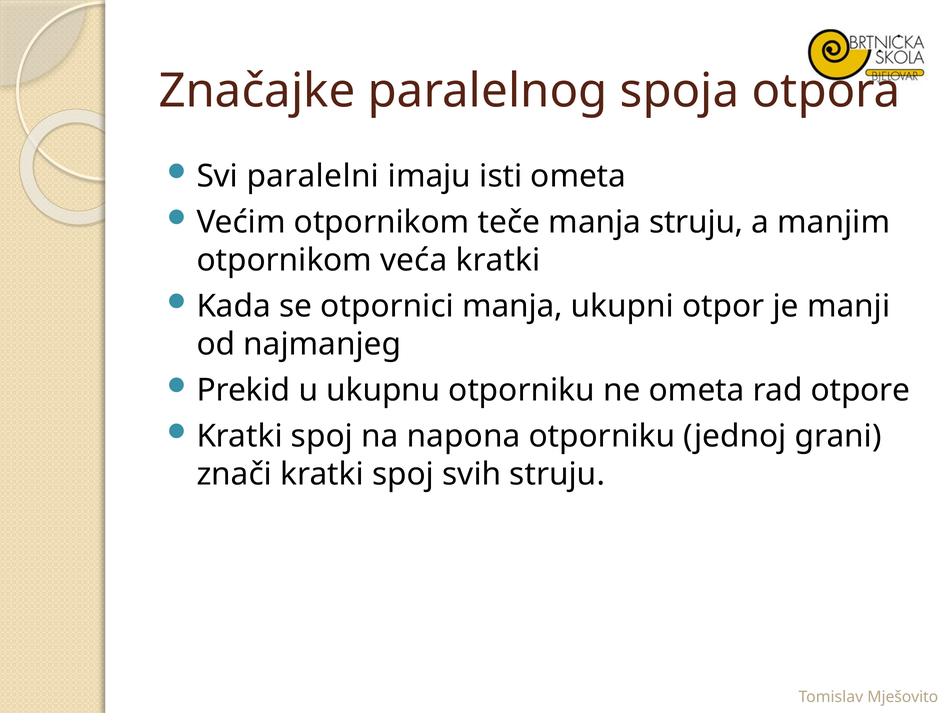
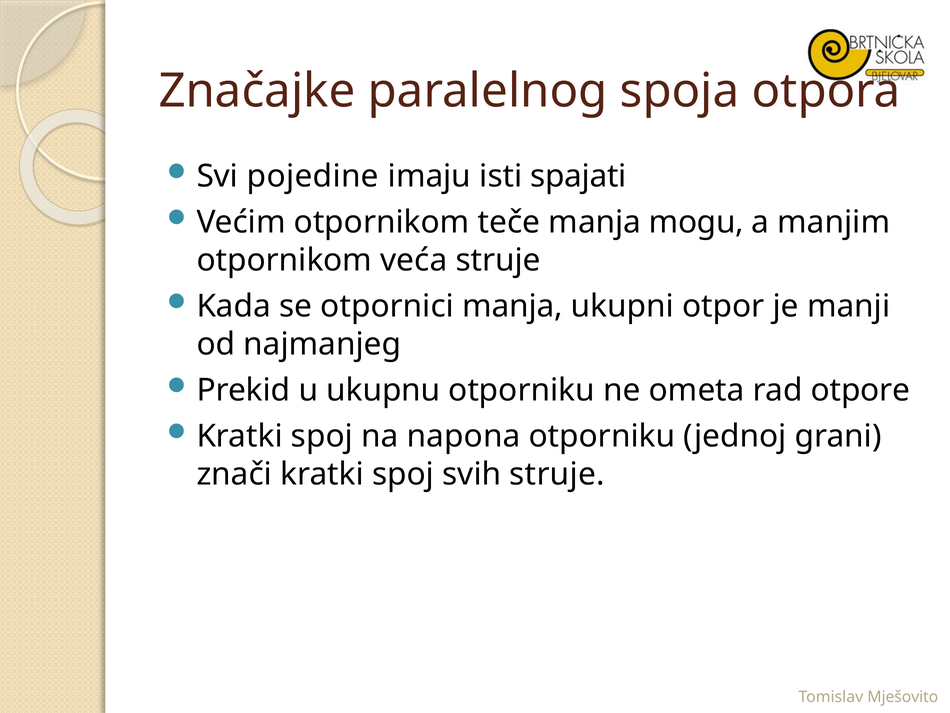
paralelni: paralelni -> pojedine (313, 176)
isti ometa: ometa -> spajati (578, 176)
manja struju: struju -> mogu (696, 222)
veća kratki: kratki -> struje (498, 260)
svih struju: struju -> struje (557, 474)
